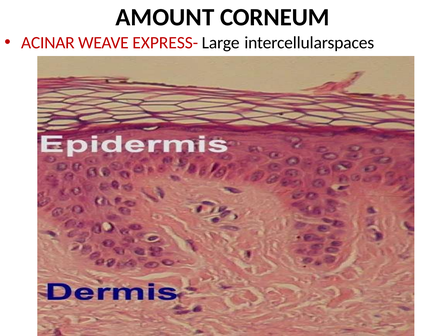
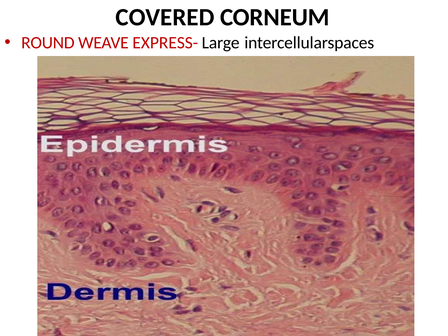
AMOUNT: AMOUNT -> COVERED (165, 17)
ACINAR: ACINAR -> ROUND (48, 43)
